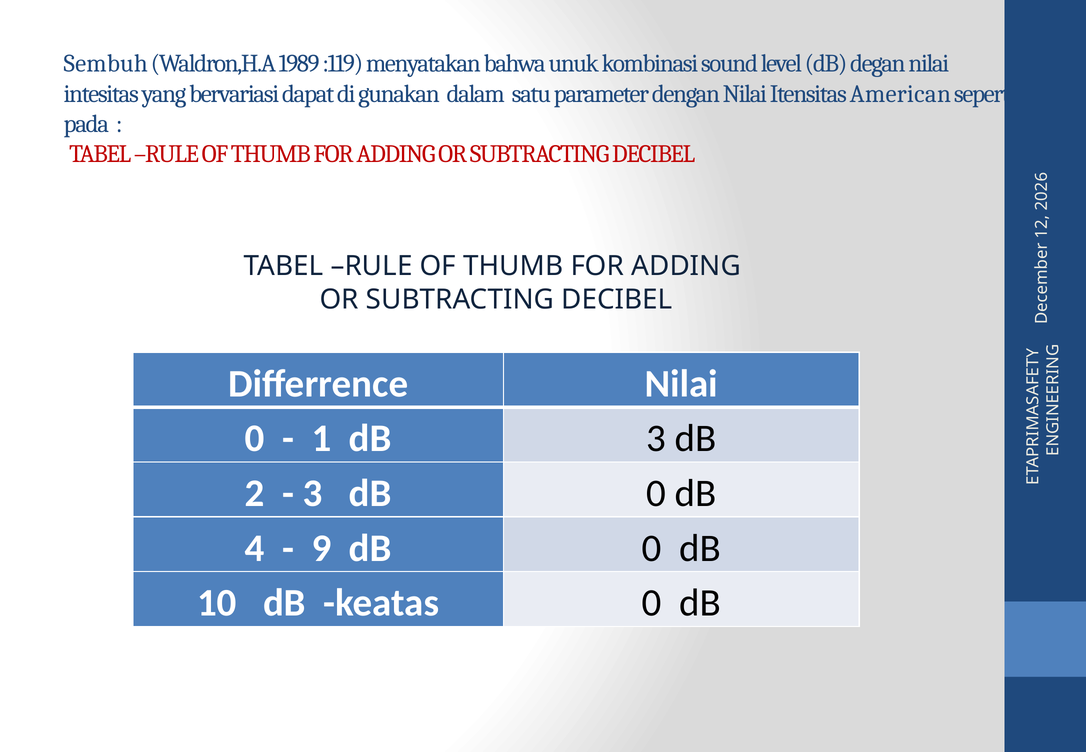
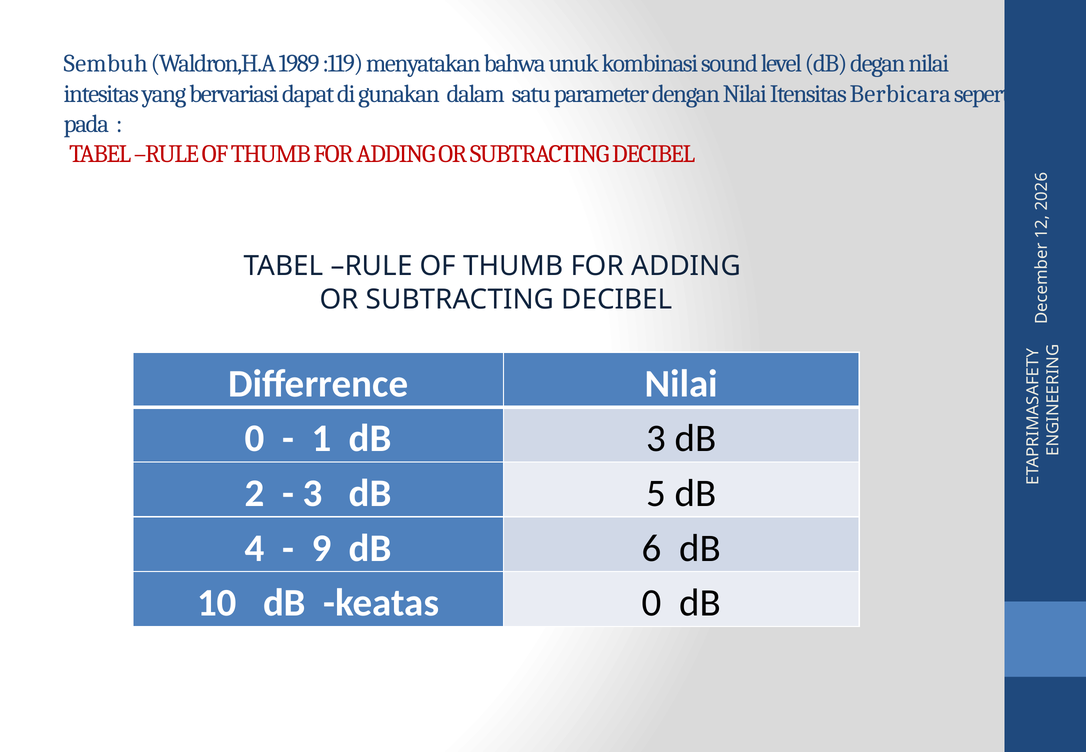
American: American -> Berbicara (900, 94)
3 dB 0: 0 -> 5 (656, 493)
9 dB 0: 0 -> 6 (652, 548)
